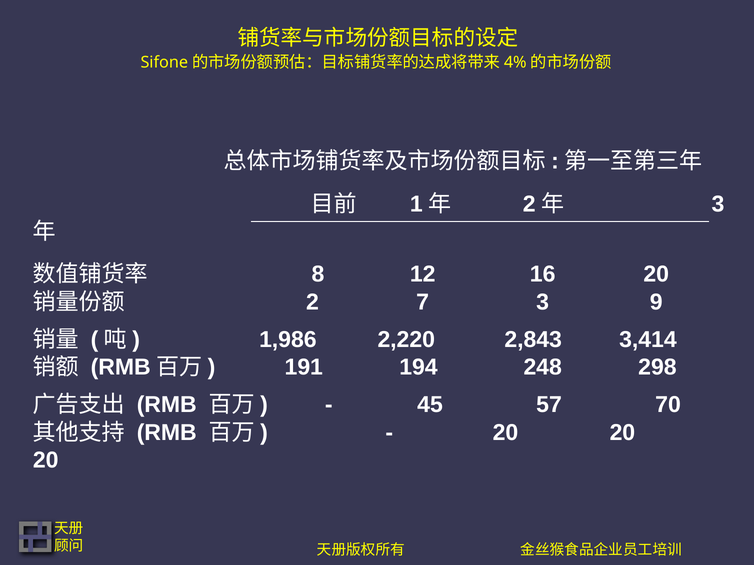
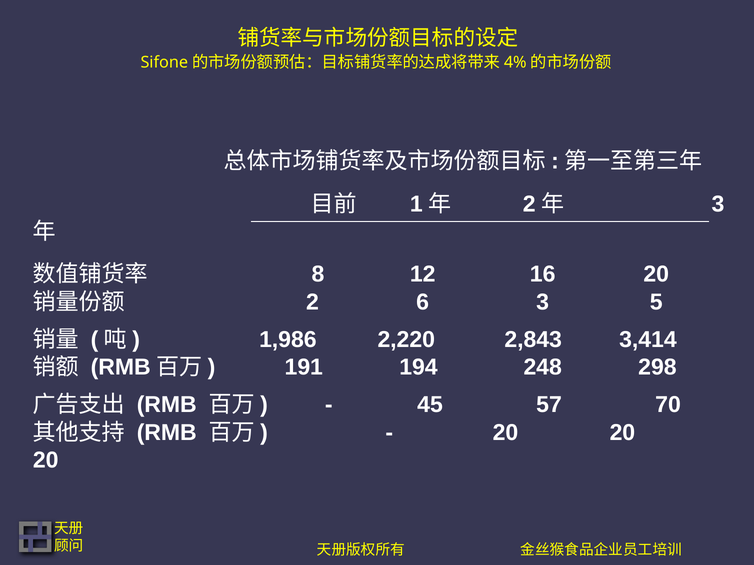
7: 7 -> 6 (423, 302)
9: 9 -> 5 (656, 302)
